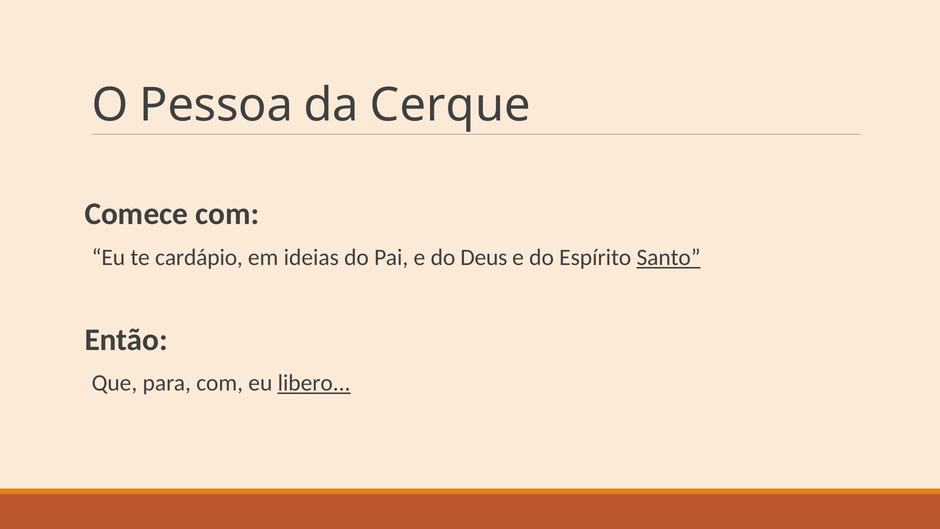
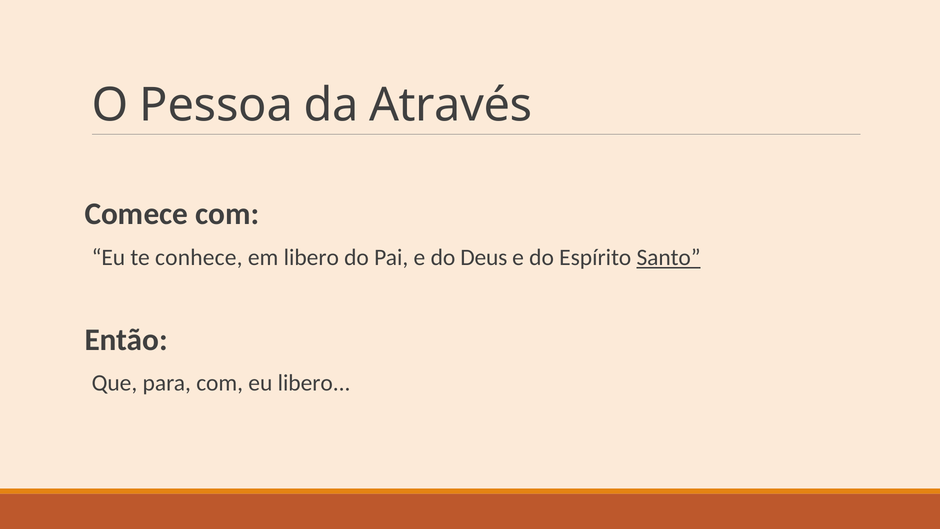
Cerque: Cerque -> Através (451, 105)
cardápio: cardápio -> conhece (199, 257)
em ideias: ideias -> libero (311, 257)
libero underline: present -> none (314, 383)
